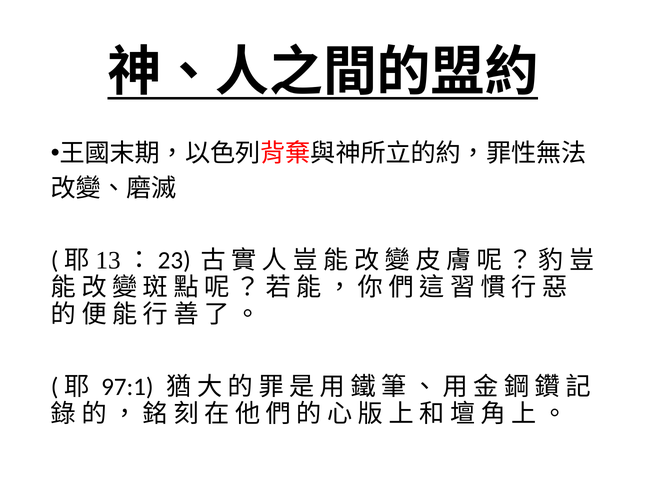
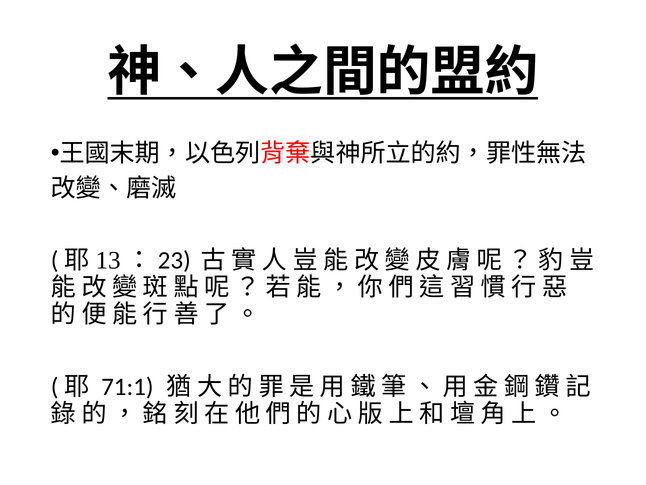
97:1: 97:1 -> 71:1 (127, 387)
